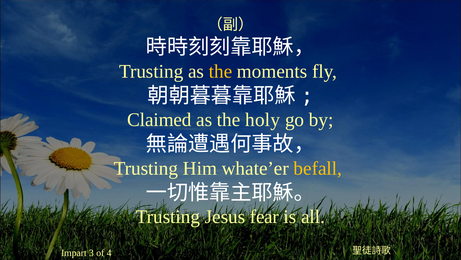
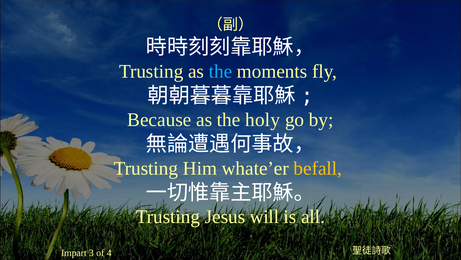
the colour: yellow -> light blue (220, 71)
Claimed: Claimed -> Because (159, 120)
fear: fear -> will (264, 216)
